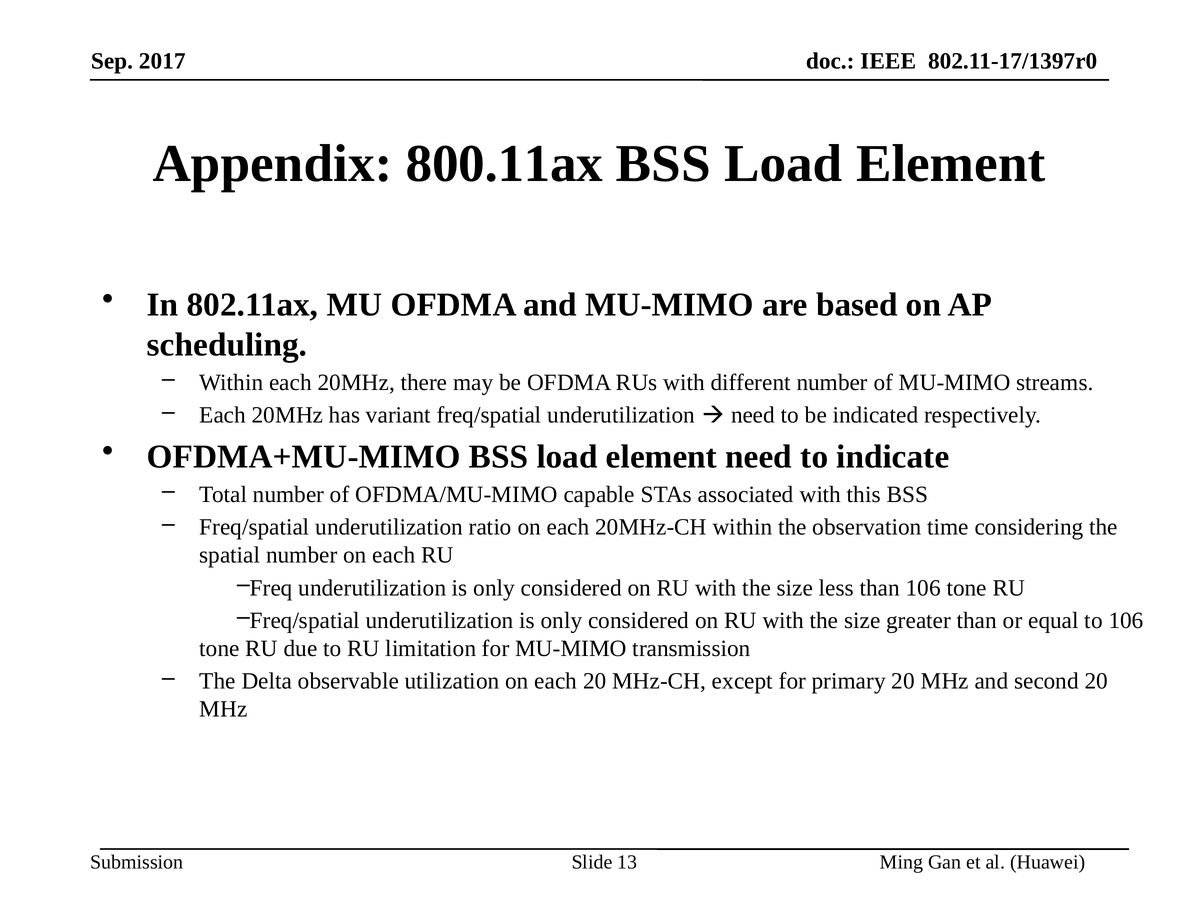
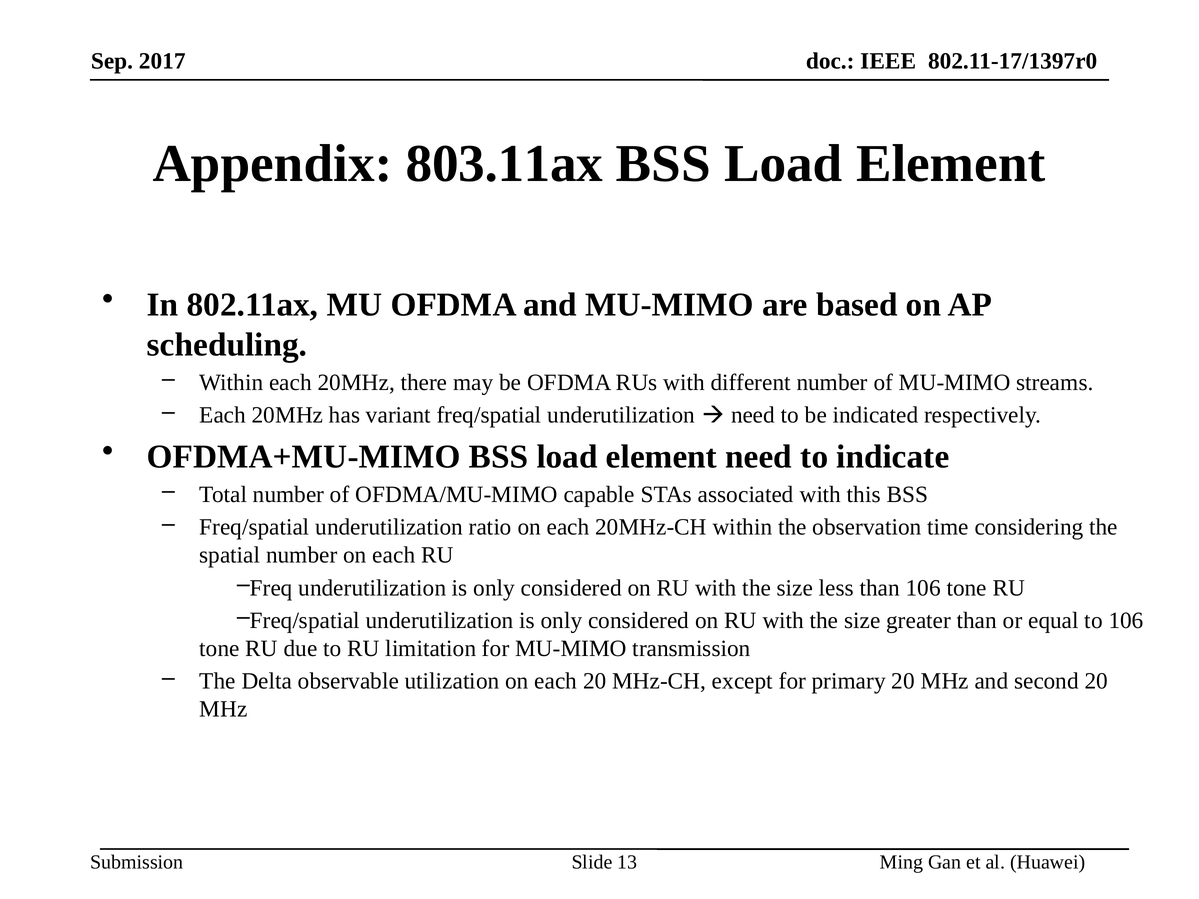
800.11ax: 800.11ax -> 803.11ax (504, 164)
